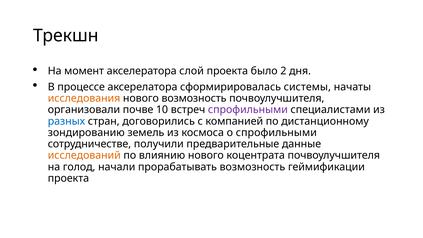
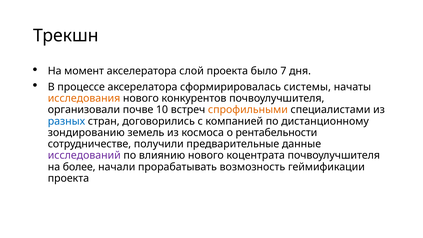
2: 2 -> 7 (283, 71)
нового возмозность: возмозность -> конкурентов (194, 98)
спрофильными colour: purple -> orange (248, 110)
о спрофильными: спрофильными -> рентабельности (276, 133)
исследований colour: orange -> purple (84, 155)
голод: голод -> более (79, 167)
